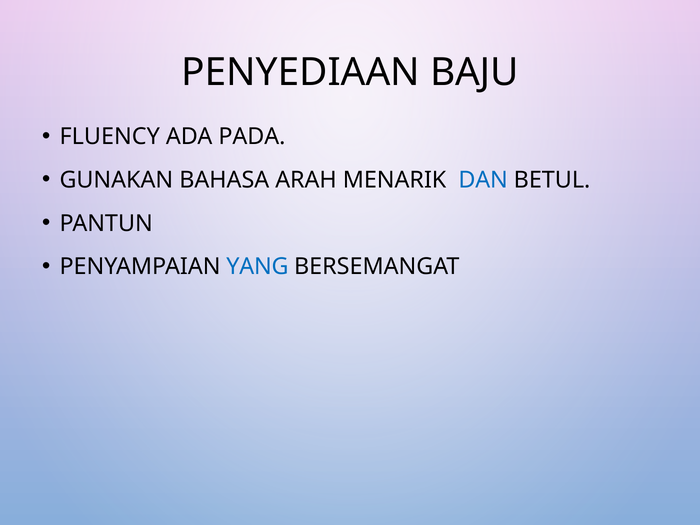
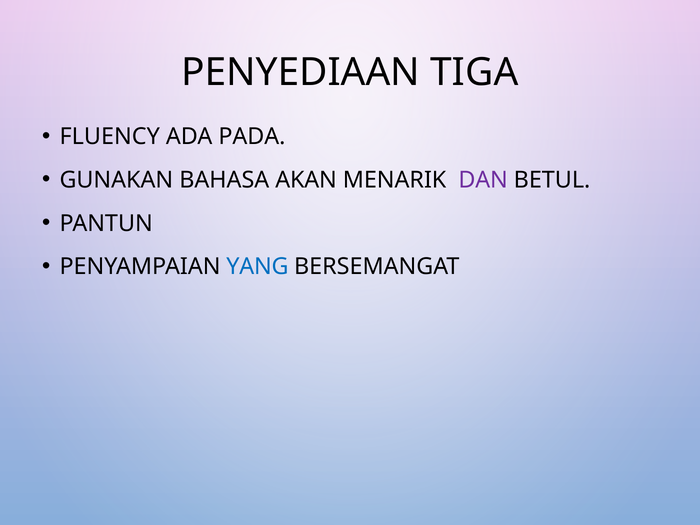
BAJU: BAJU -> TIGA (474, 73)
ARAH: ARAH -> AKAN (306, 180)
DAN colour: blue -> purple (483, 180)
